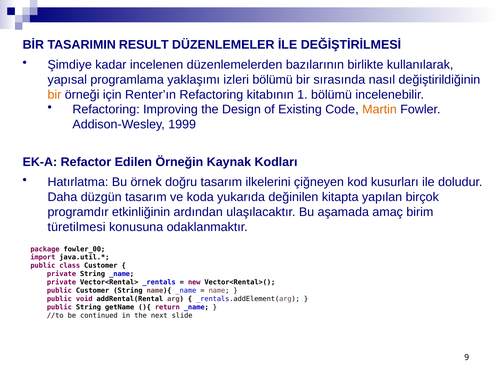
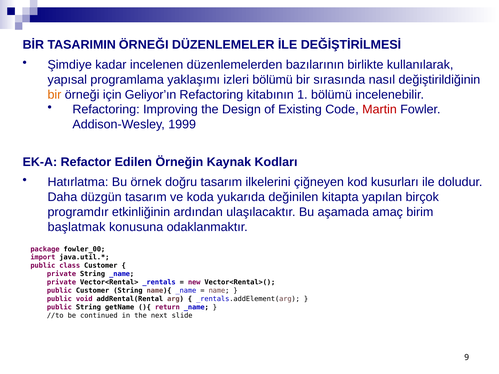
TASARIMIN RESULT: RESULT -> ÖRNEĞI (144, 45)
Renter’ın: Renter’ın -> Geliyor’ın (151, 95)
Martin colour: orange -> red (380, 110)
türetilmesi: türetilmesi -> başlatmak (77, 227)
